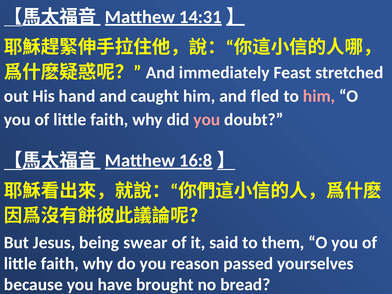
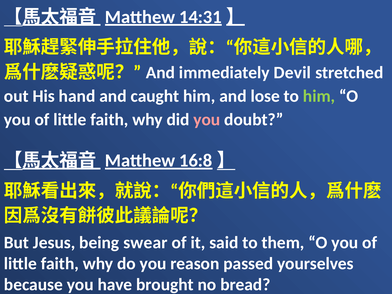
Feast: Feast -> Devil (292, 73)
fled: fled -> lose (265, 96)
him colour: pink -> light green (319, 96)
